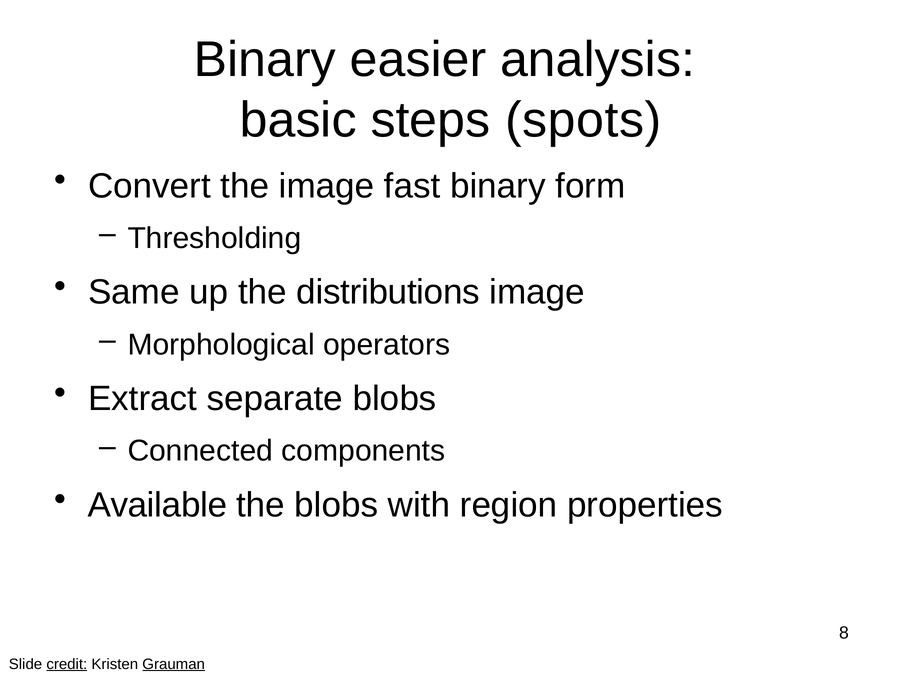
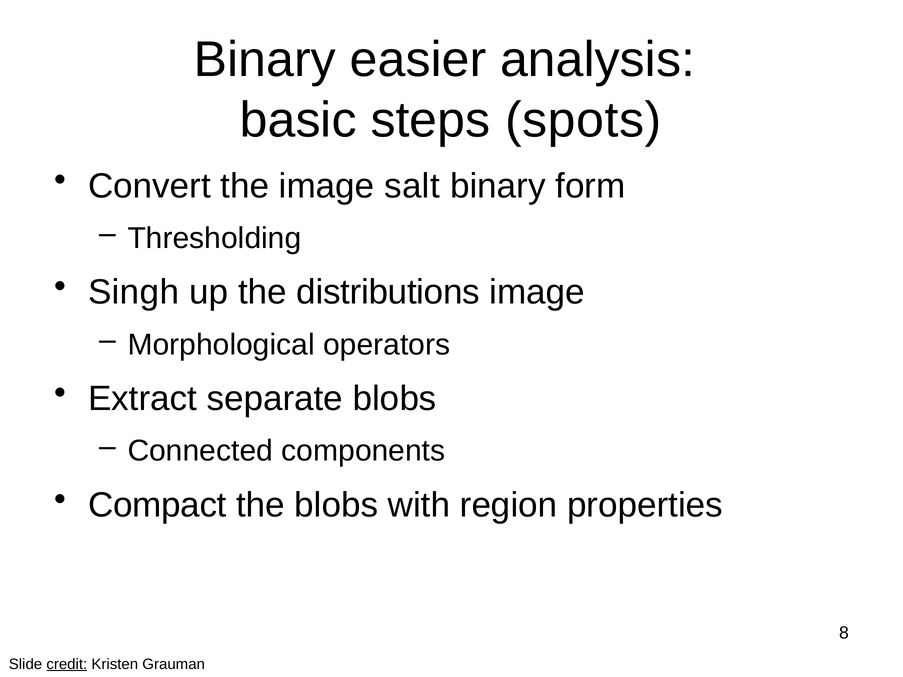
fast: fast -> salt (412, 186)
Same: Same -> Singh (134, 292)
Available: Available -> Compact (157, 505)
Grauman underline: present -> none (174, 664)
